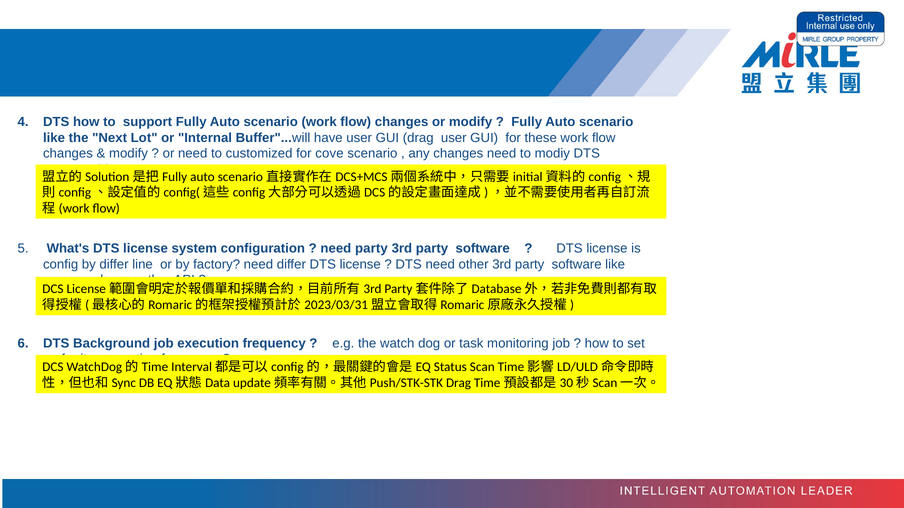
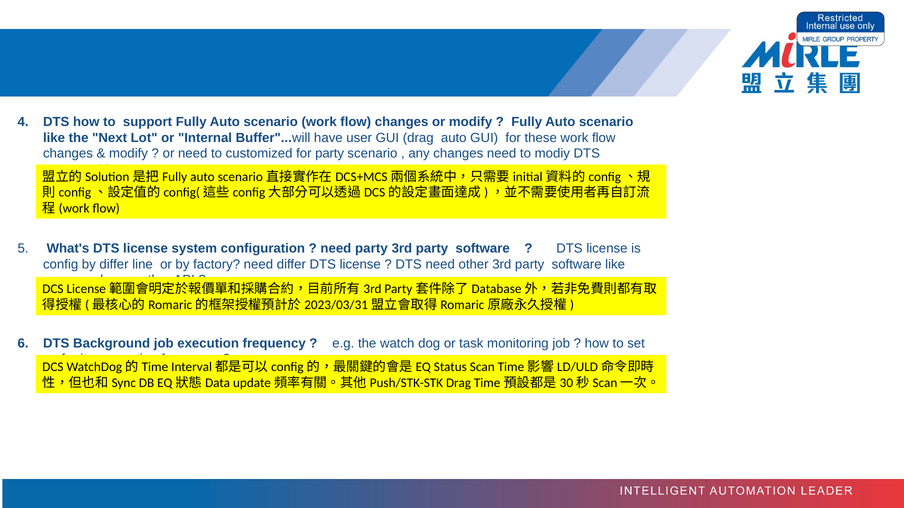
drag user: user -> auto (454, 138)
for cove: cove -> party (330, 154)
